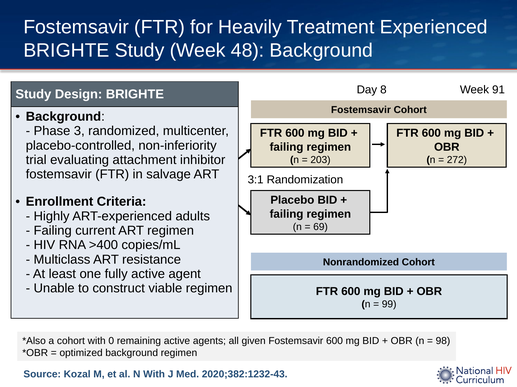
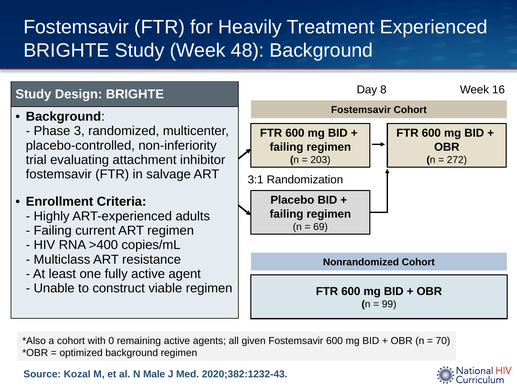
91: 91 -> 16 (499, 90)
98: 98 -> 70 (443, 342)
N With: With -> Male (154, 375)
